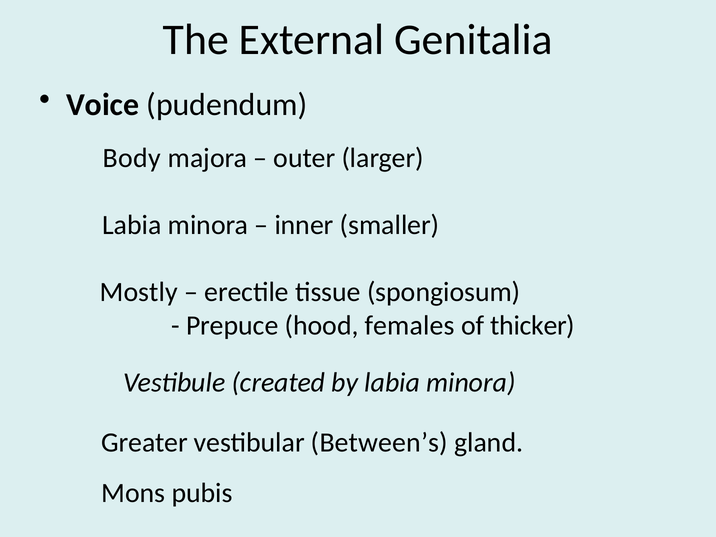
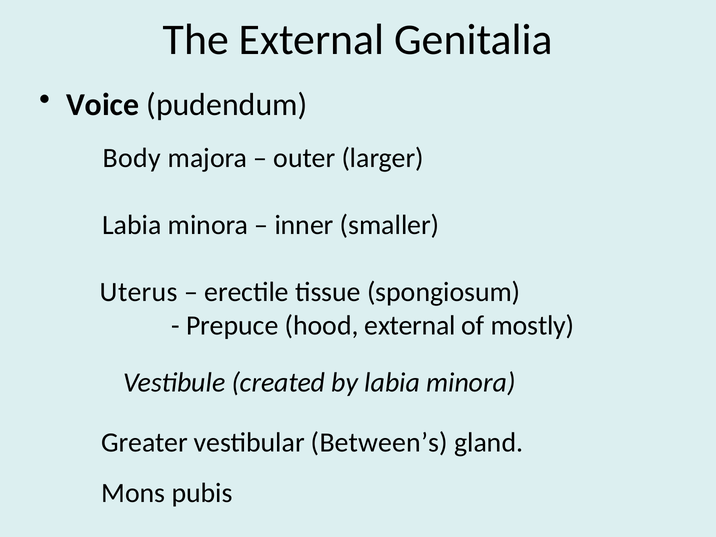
Mostly: Mostly -> Uterus (139, 292)
hood females: females -> external (410, 326)
thicker: thicker -> mostly (532, 326)
